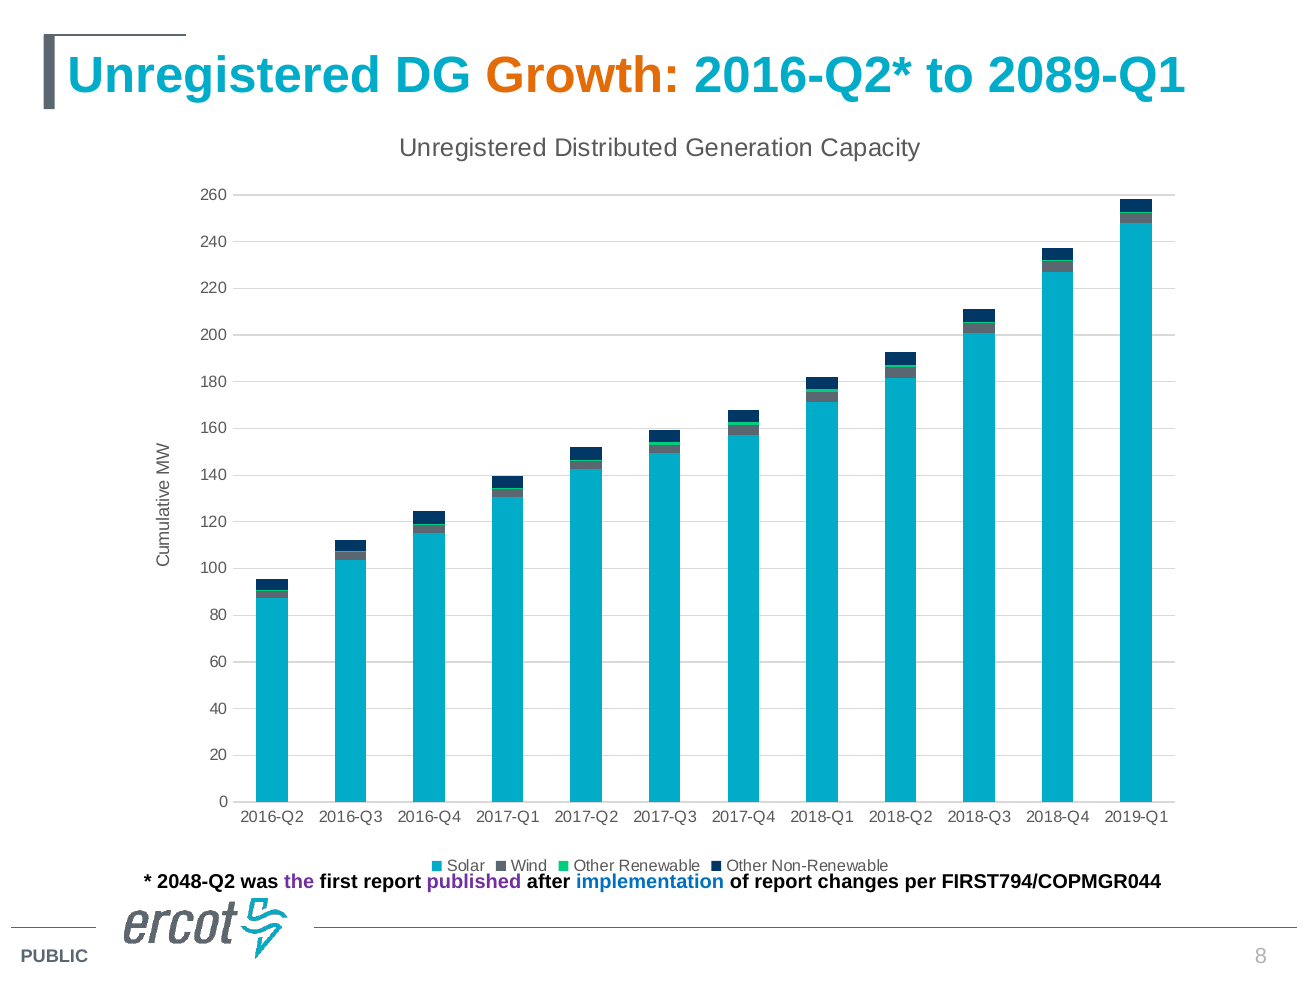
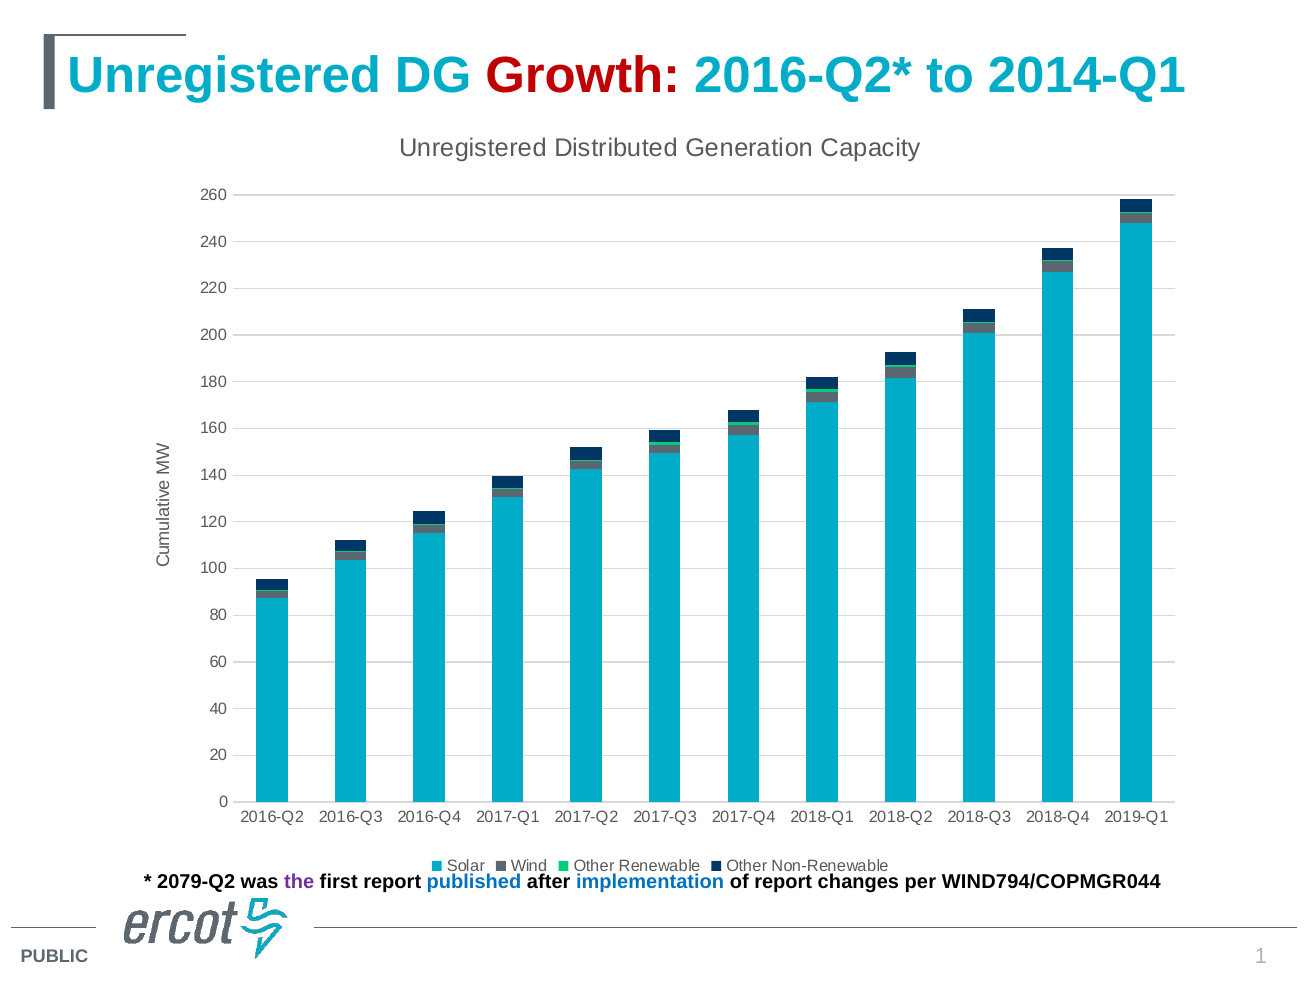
Growth colour: orange -> red (583, 76)
2089-Q1: 2089-Q1 -> 2014-Q1 (1087, 76)
2048-Q2: 2048-Q2 -> 2079-Q2 (196, 882)
published colour: purple -> blue (474, 882)
FIRST794/COPMGR044: FIRST794/COPMGR044 -> WIND794/COPMGR044 (1051, 882)
8: 8 -> 1 (1261, 957)
